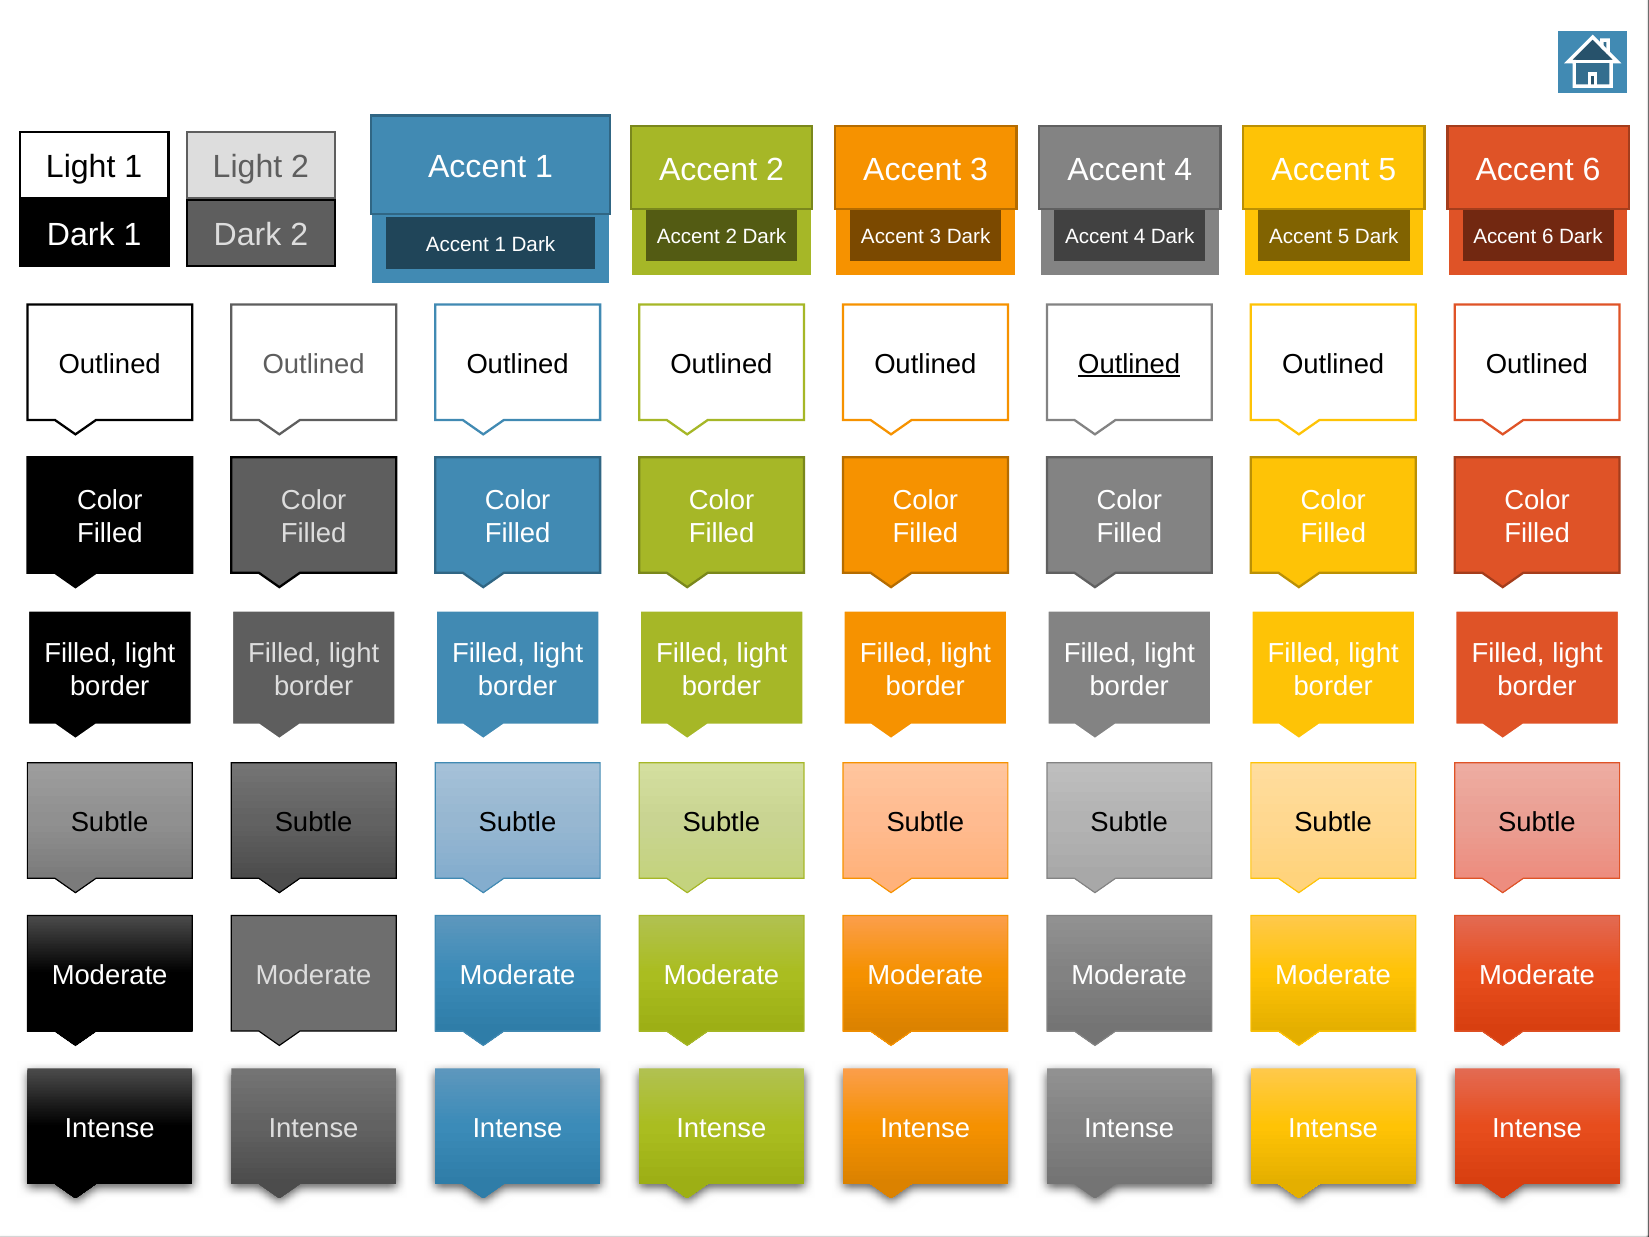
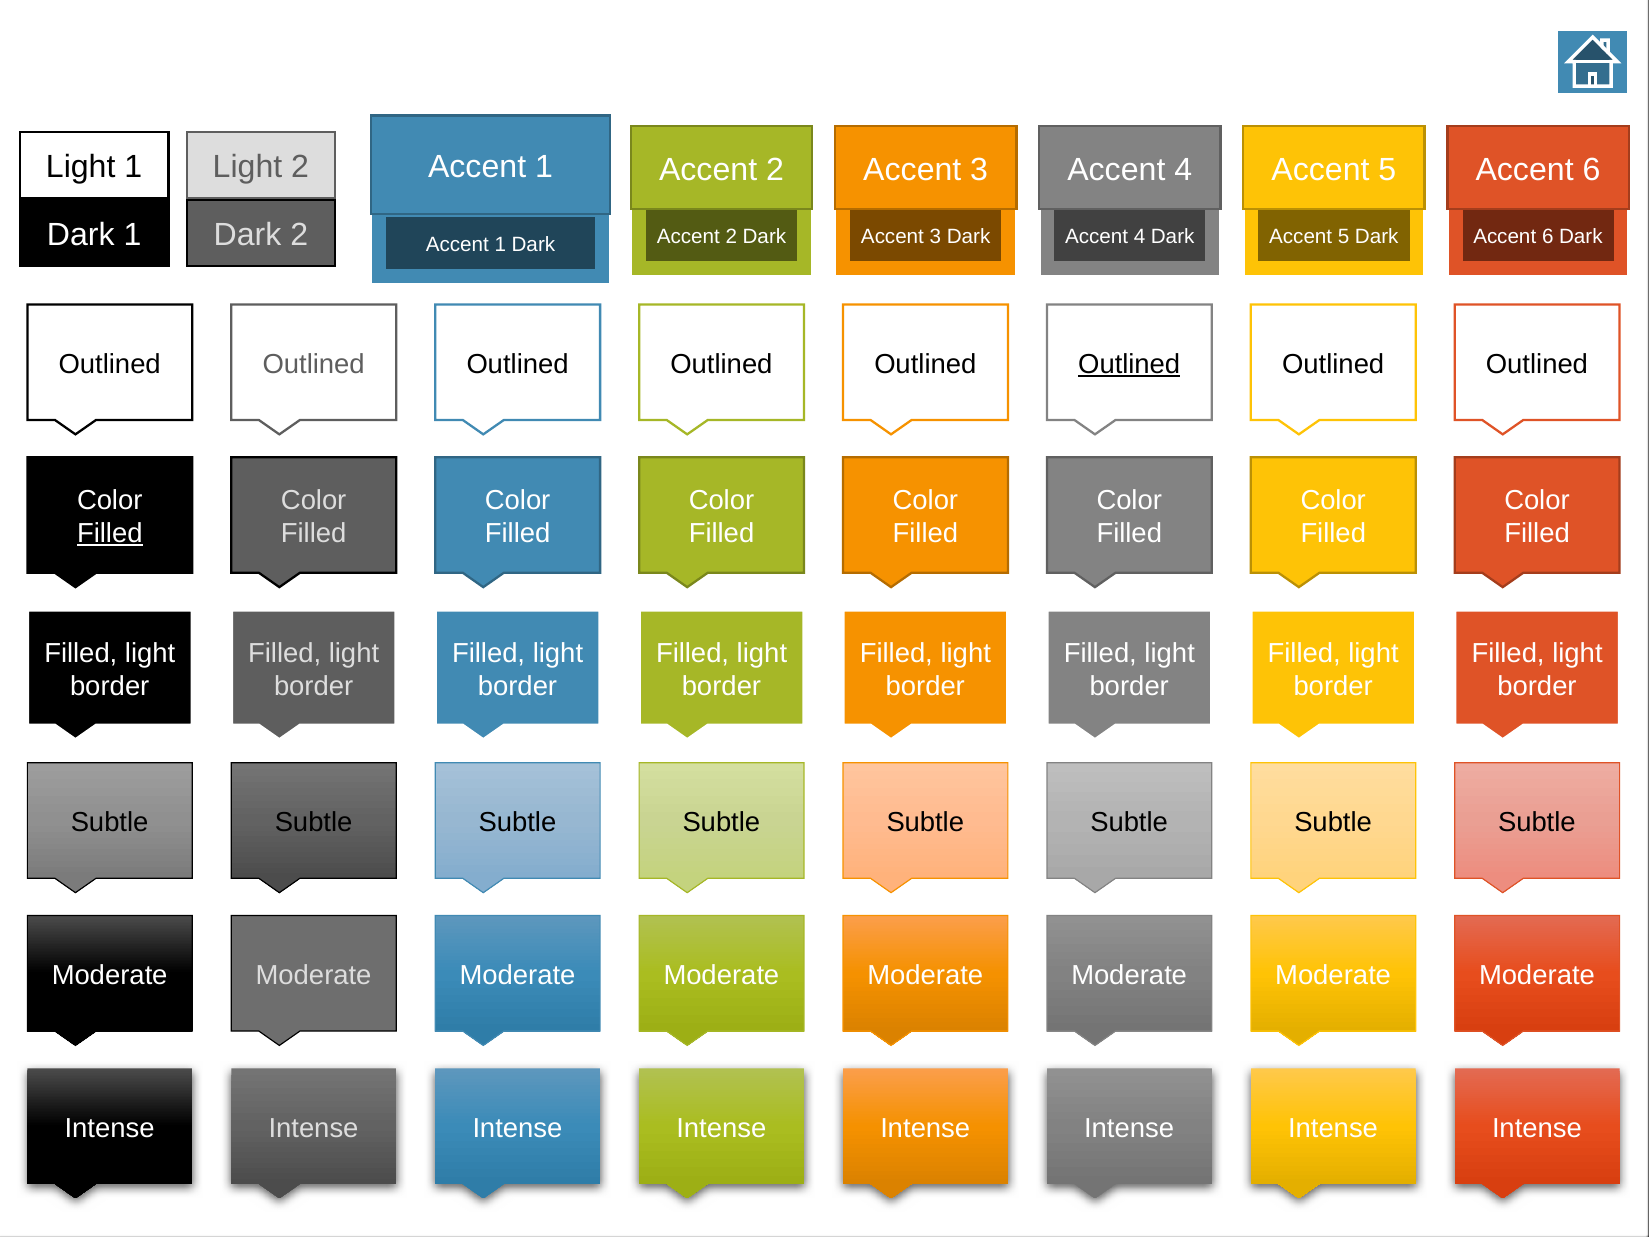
Filled underline: none -> present (110, 533)
